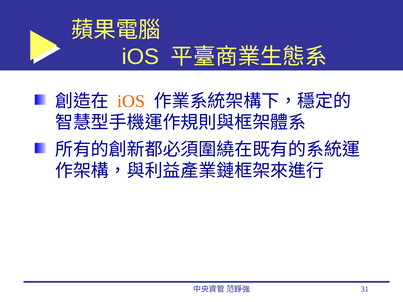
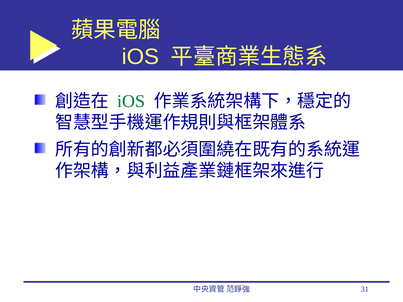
iOS colour: orange -> green (131, 101)
